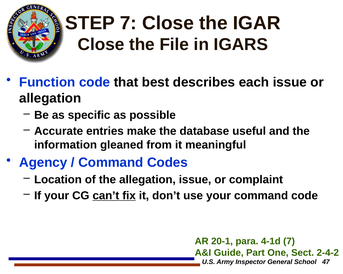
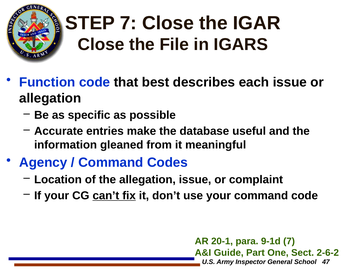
4-1d: 4-1d -> 9-1d (271, 242)
2-4-2: 2-4-2 -> 2-6-2 (328, 253)
